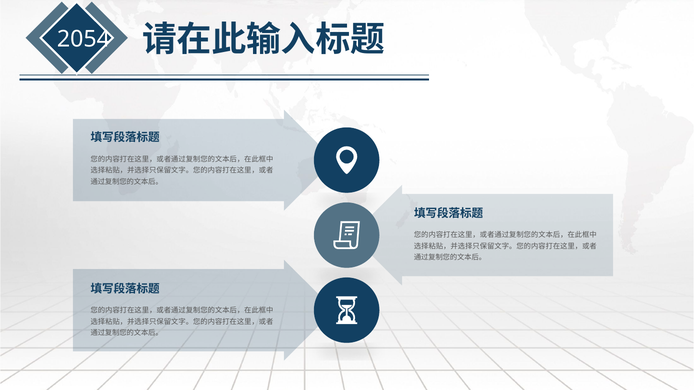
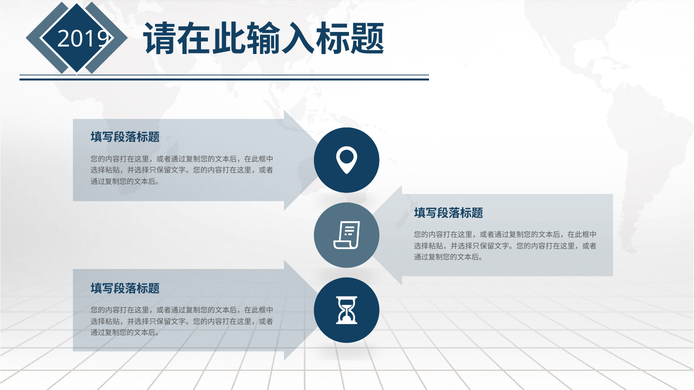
2054: 2054 -> 2019 (83, 39)
